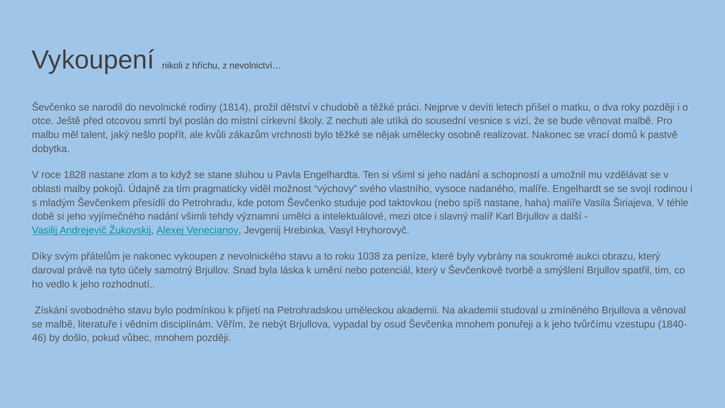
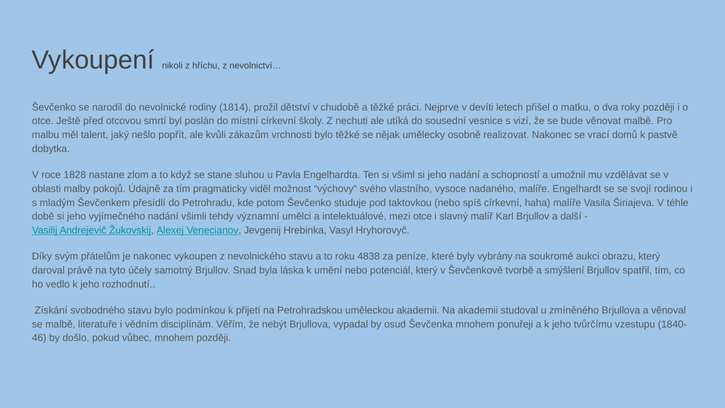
spíš nastane: nastane -> církevní (503, 203)
1038: 1038 -> 4838 (369, 256)
